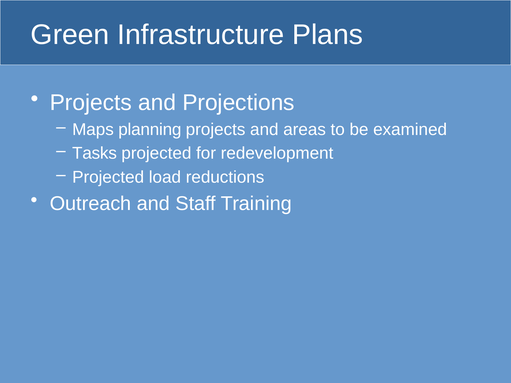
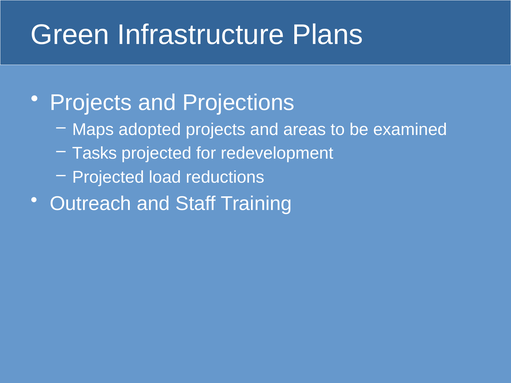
planning: planning -> adopted (150, 130)
